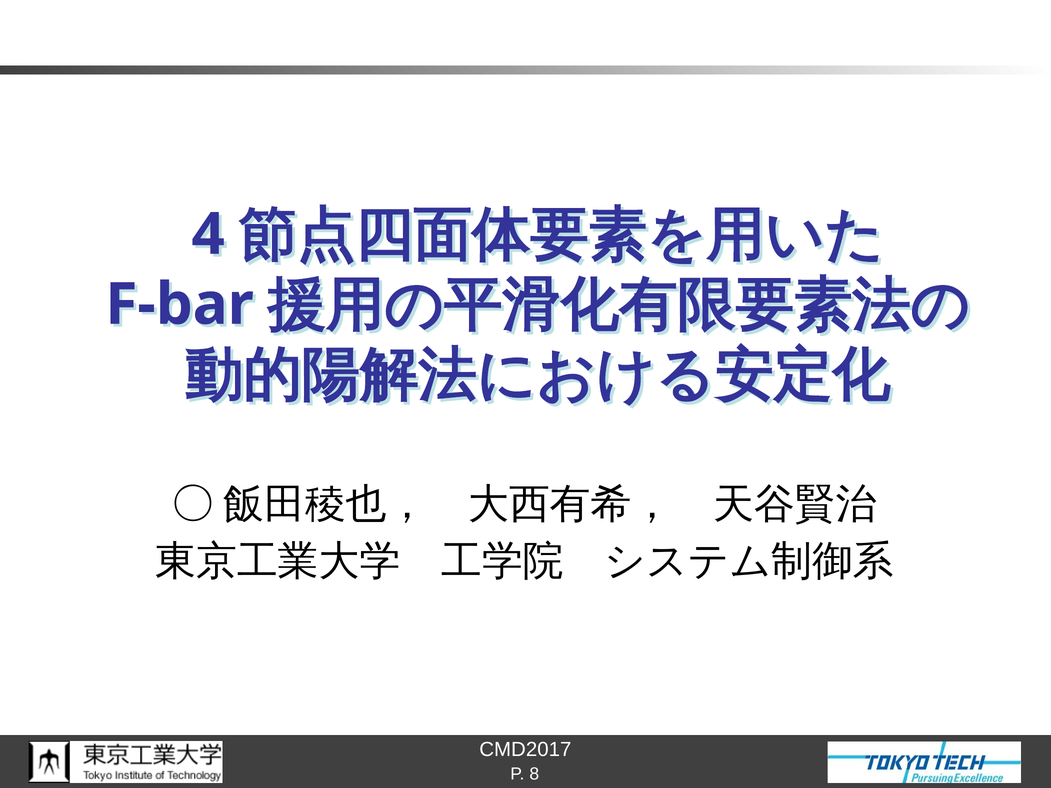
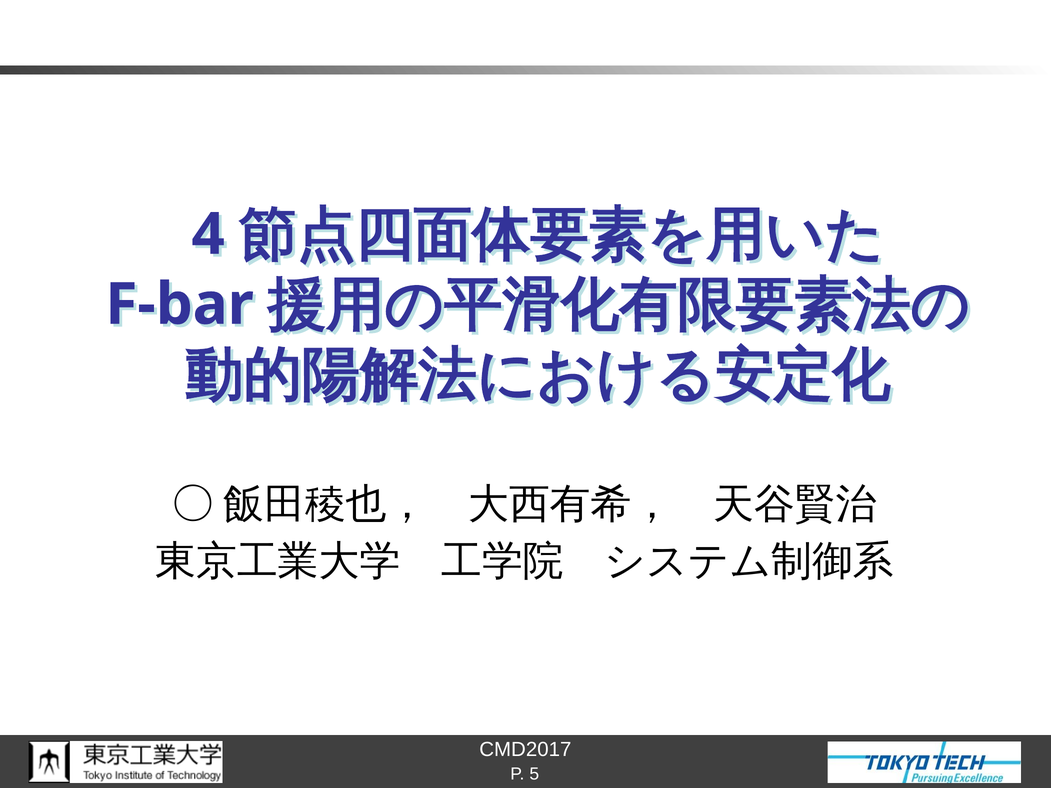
8: 8 -> 5 (534, 774)
